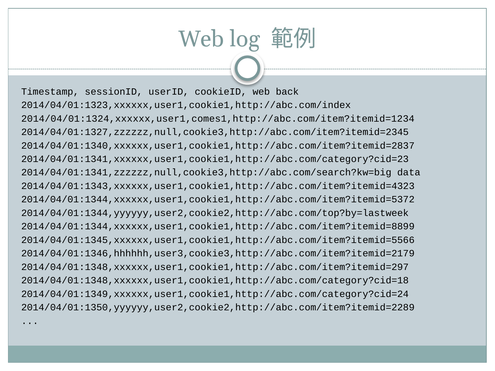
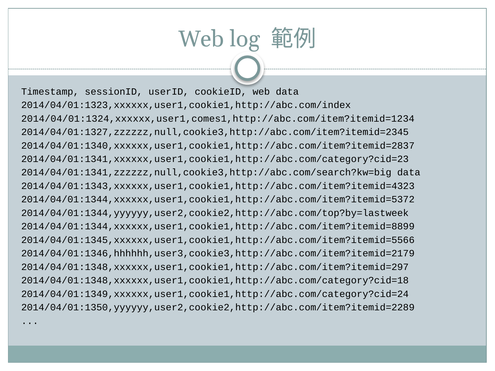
web back: back -> data (287, 92)
